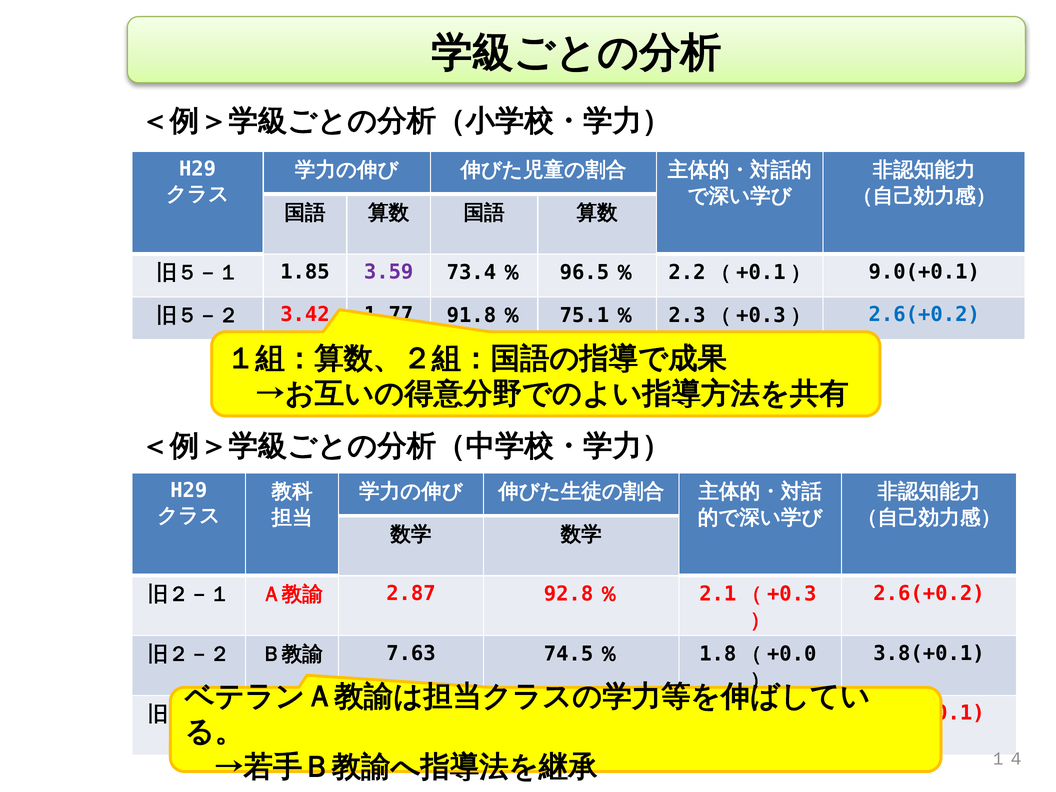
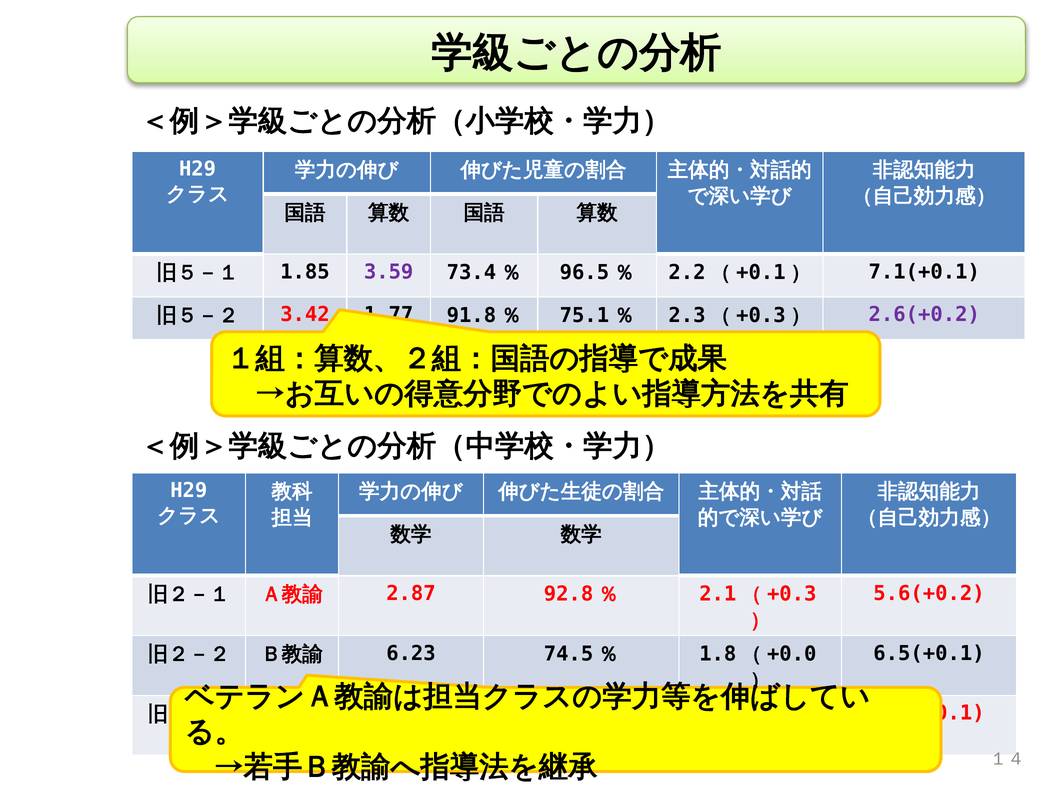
9.0(+0.1: 9.0(+0.1 -> 7.1(+0.1 (924, 272)
2.6(+0.2 colour: blue -> purple (924, 315)
2.6(+0.2: 2.6(+0.2 -> 5.6(+0.2 (929, 593)
3.8(+0.1: 3.8(+0.1 -> 6.5(+0.1 (929, 653)
7.63: 7.63 -> 6.23 (411, 653)
